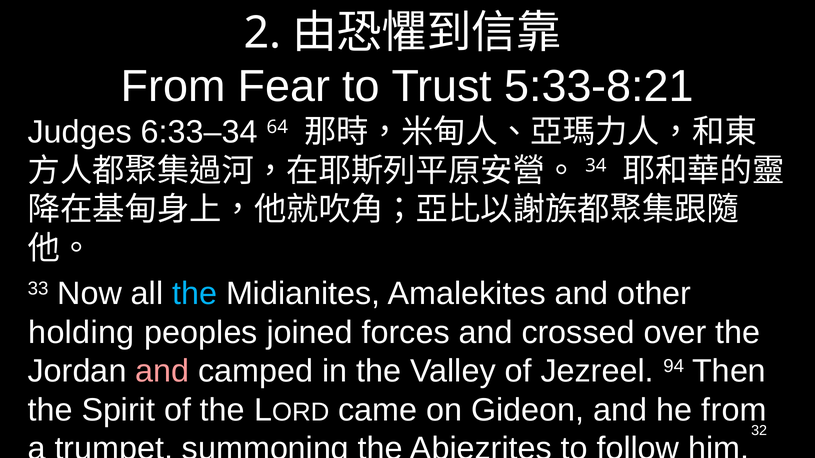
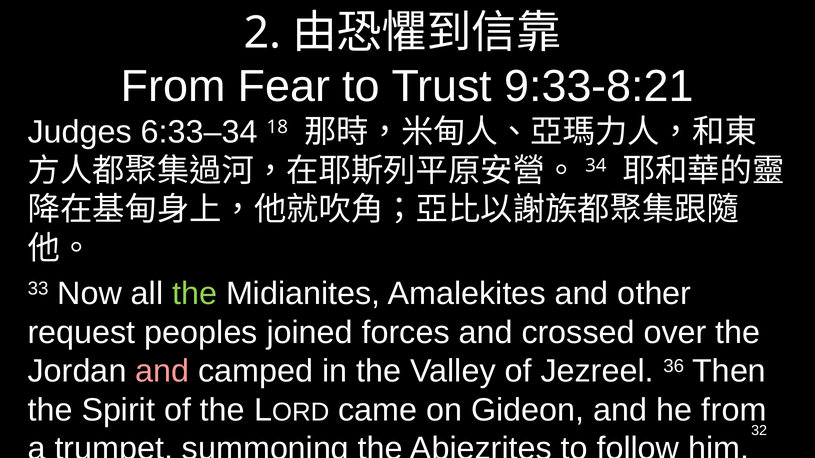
5:33-8:21: 5:33-8:21 -> 9:33-8:21 (599, 87)
64: 64 -> 18 (277, 127)
the colour: light blue -> light green (195, 294)
holding: holding -> request (82, 333)
94: 94 -> 36 (674, 366)
